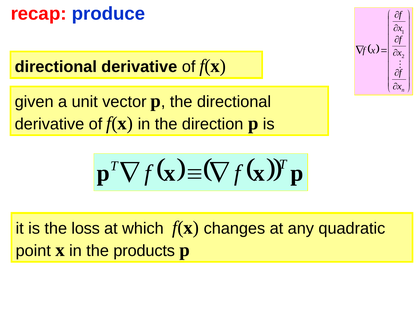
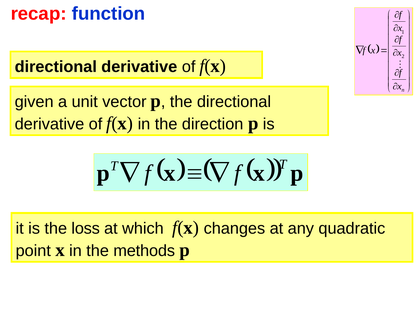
produce: produce -> function (109, 14)
products: products -> methods (144, 251)
